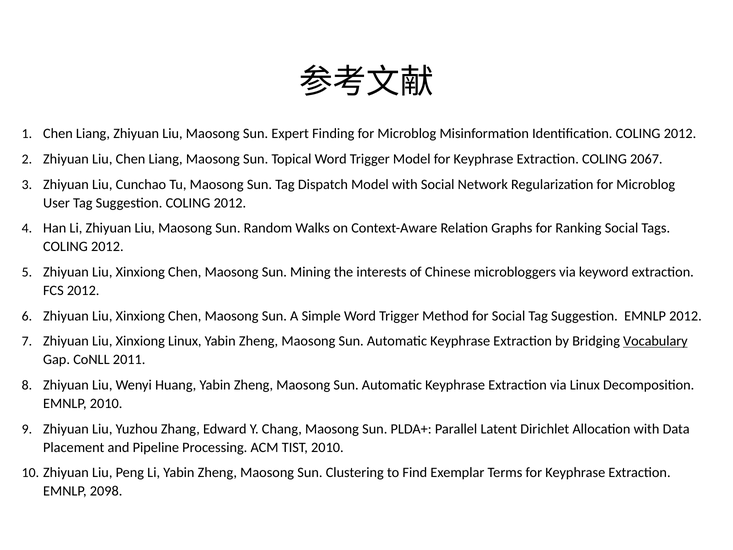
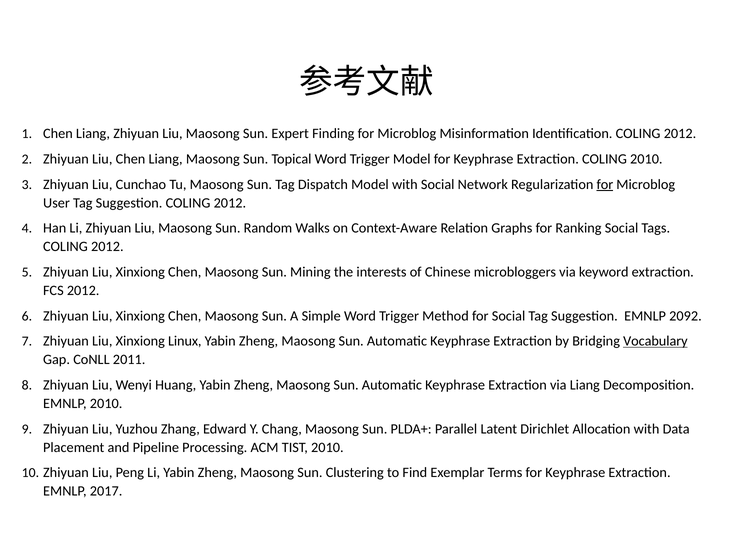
COLING 2067: 2067 -> 2010 (646, 159)
for underline: none -> present (605, 184)
EMNLP 2012: 2012 -> 2092 (685, 316)
via Linux: Linux -> Liang (585, 385)
2098: 2098 -> 2017 (106, 491)
